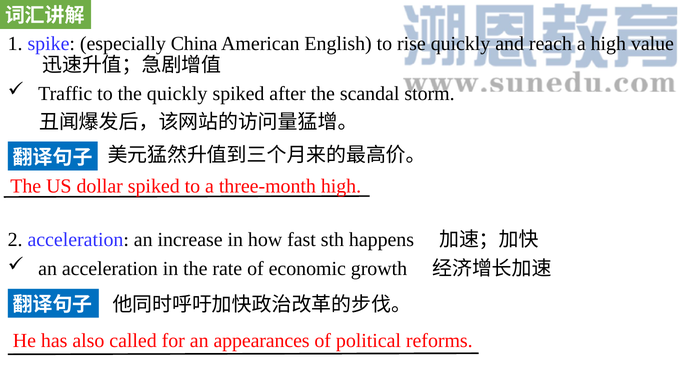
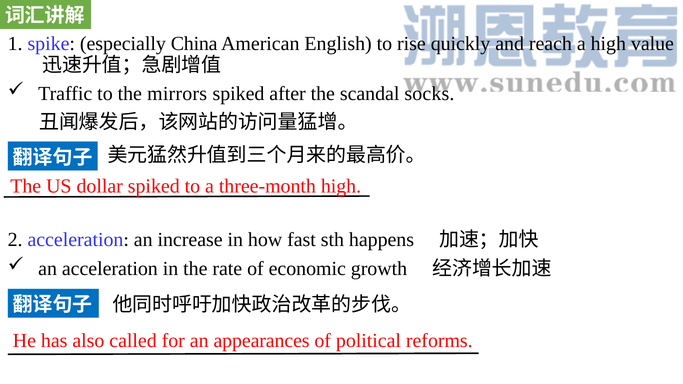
the quickly: quickly -> mirrors (177, 94)
storm: storm -> socks (429, 94)
